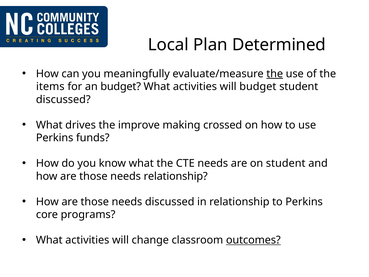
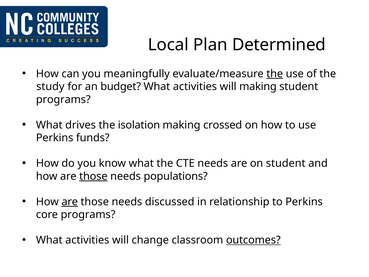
items: items -> study (50, 87)
will budget: budget -> making (258, 87)
discussed: discussed -> programs (63, 99)
improve: improve -> isolation (139, 125)
those underline: none -> present (93, 176)
needs relationship: relationship -> populations (176, 176)
are underline: none -> present (70, 202)
